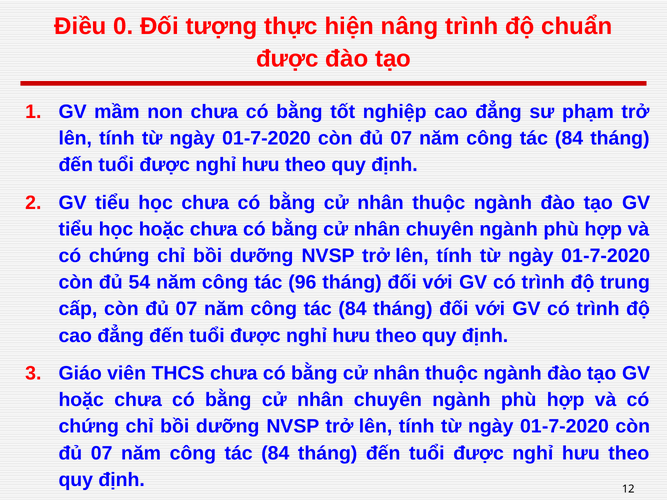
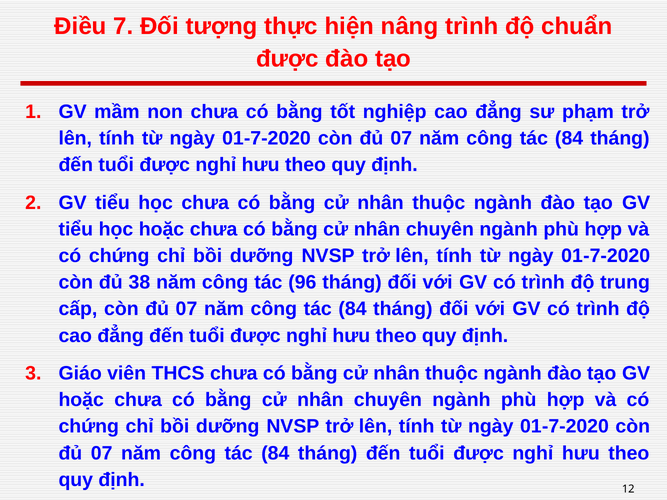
0: 0 -> 7 (123, 26)
54: 54 -> 38 (139, 283)
